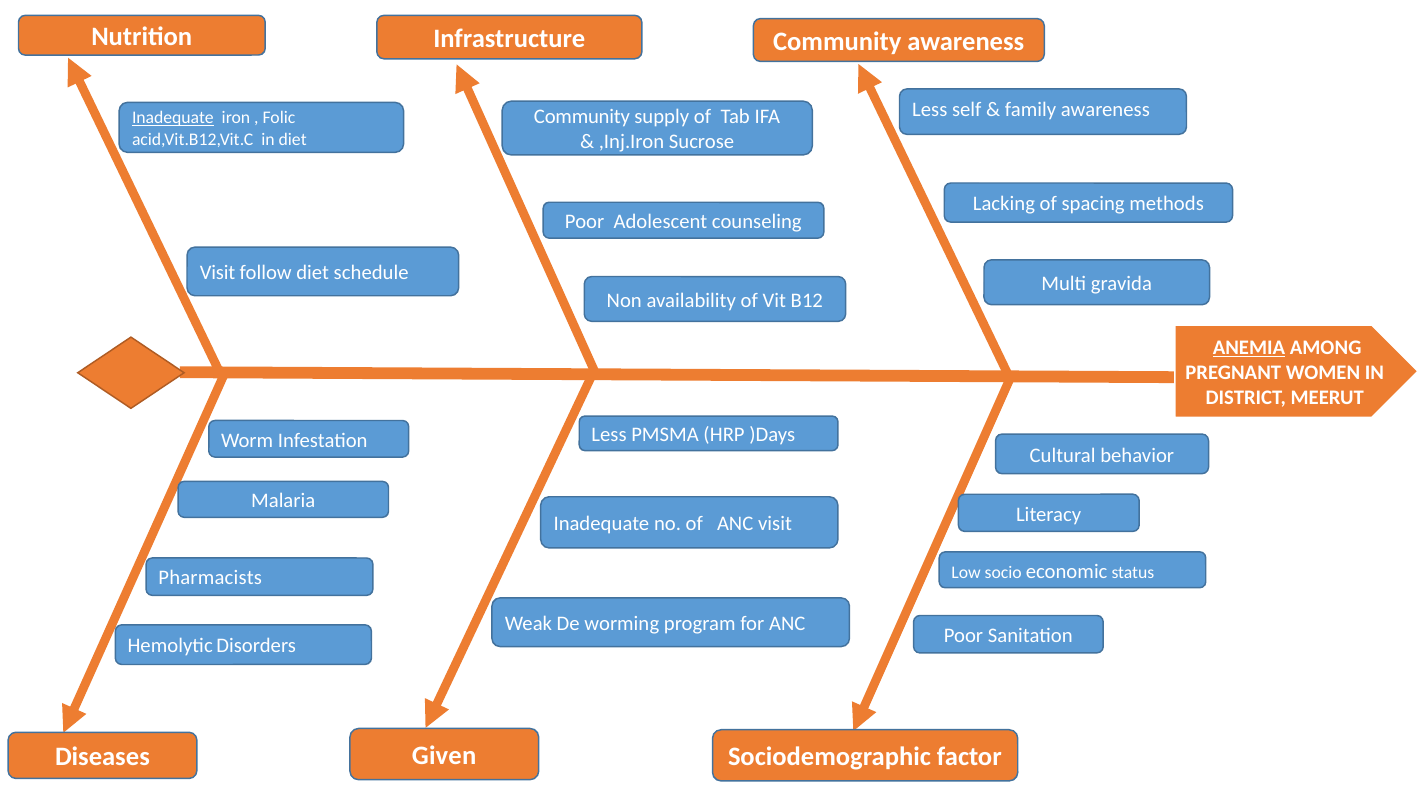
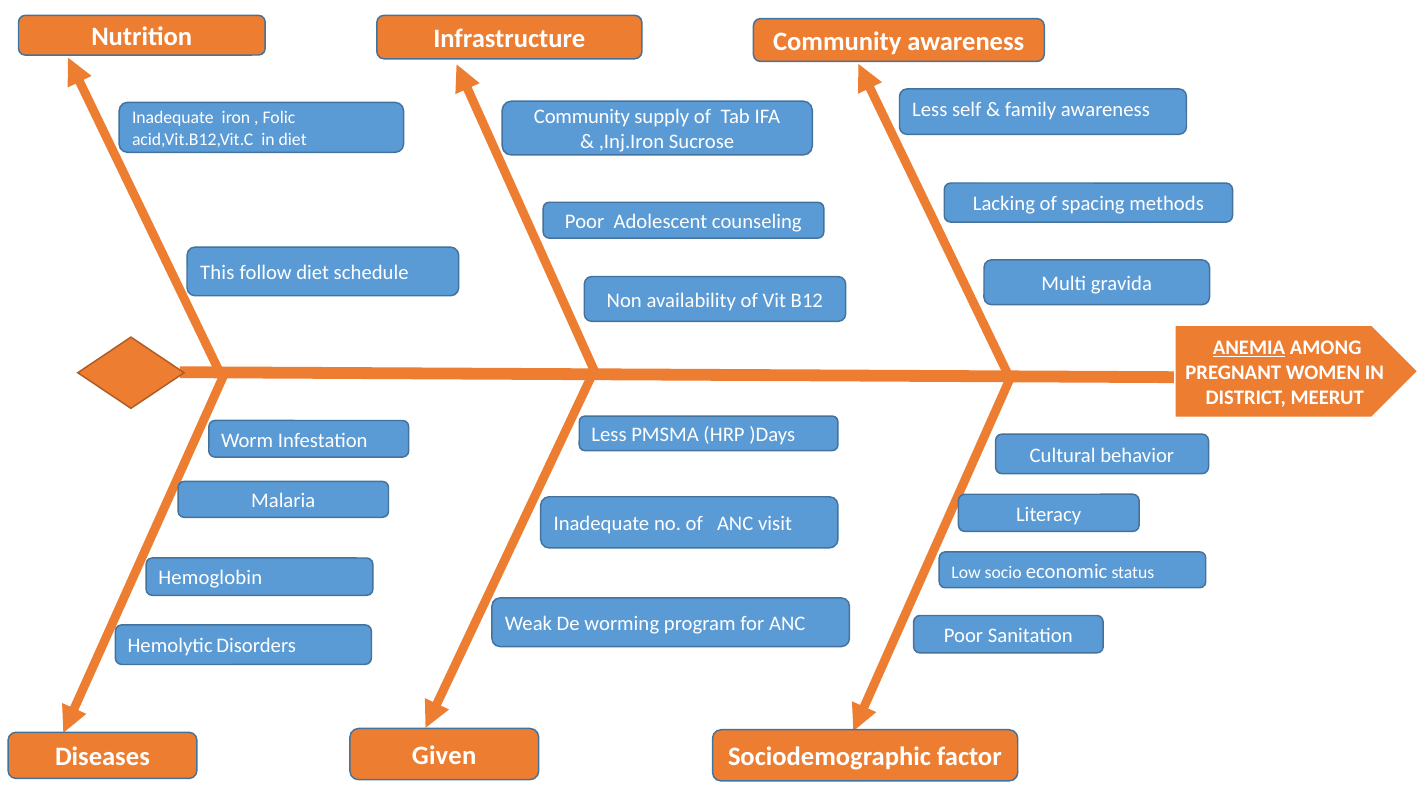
Inadequate underline: present -> none (173, 118)
Visit: Visit -> This (217, 273)
Pharmacists: Pharmacists -> Hemoglobin (210, 579)
